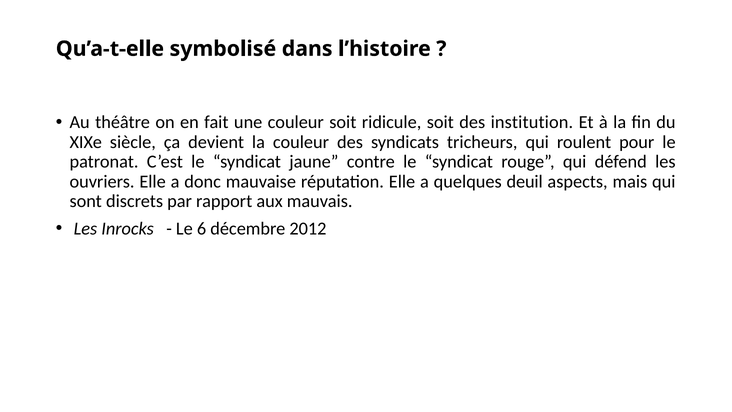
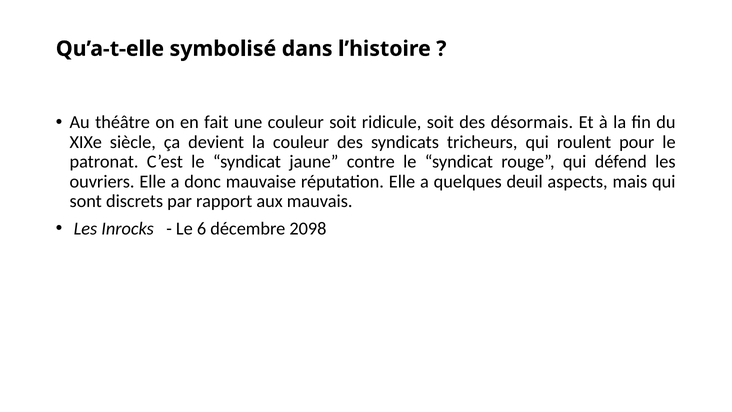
institution: institution -> désormais (532, 122)
2012: 2012 -> 2098 (308, 229)
